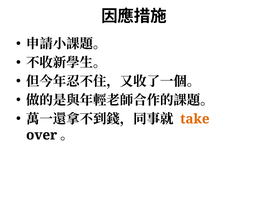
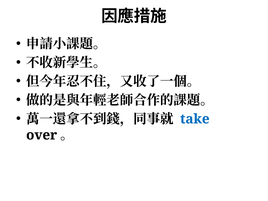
take colour: orange -> blue (195, 119)
